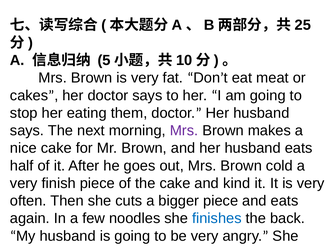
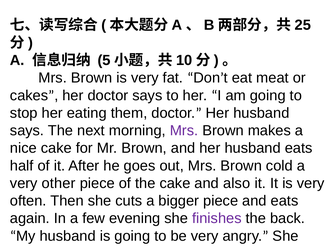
finish: finish -> other (59, 183)
kind: kind -> also (237, 183)
noodles: noodles -> evening (135, 218)
finishes colour: blue -> purple (217, 218)
